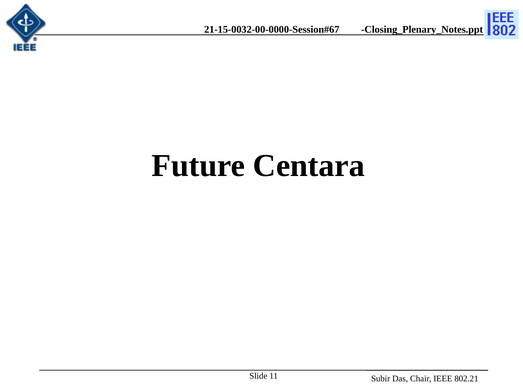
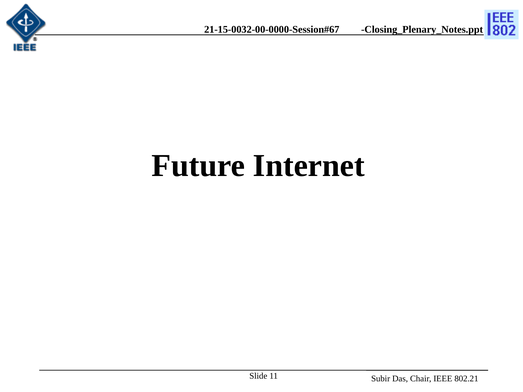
Centara: Centara -> Internet (309, 166)
